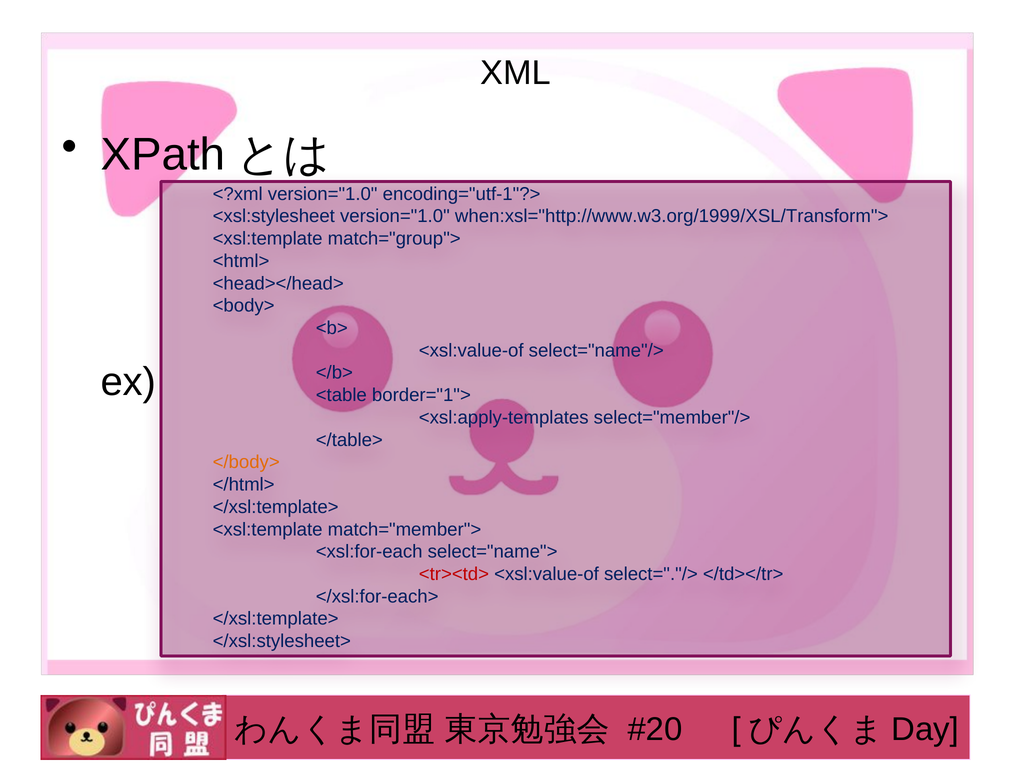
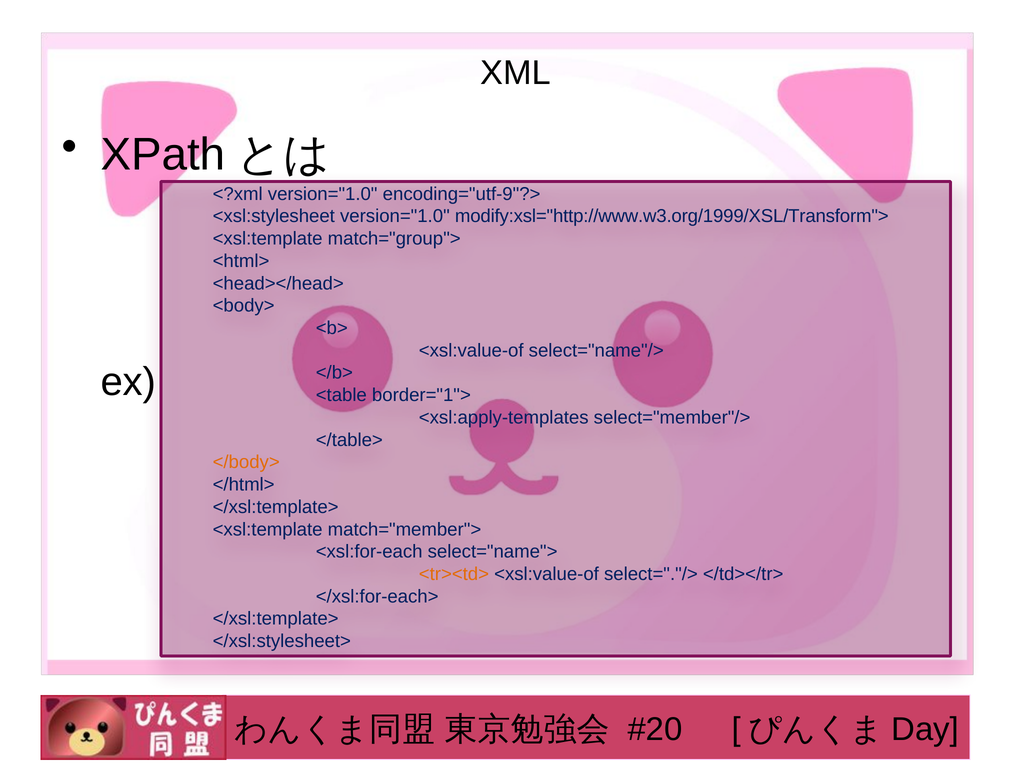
encoding="utf-1"?>: encoding="utf-1"?> -> encoding="utf-9"?> (462, 194)
when:xsl="http://www.w3.org/1999/XSL/Transform">: when:xsl="http://www.w3.org/1999/XSL/Transform"> -> modify:xsl="http://www.w3.org/1999/XSL/Transform"> (672, 216)
<tr><td> colour: red -> orange (454, 574)
